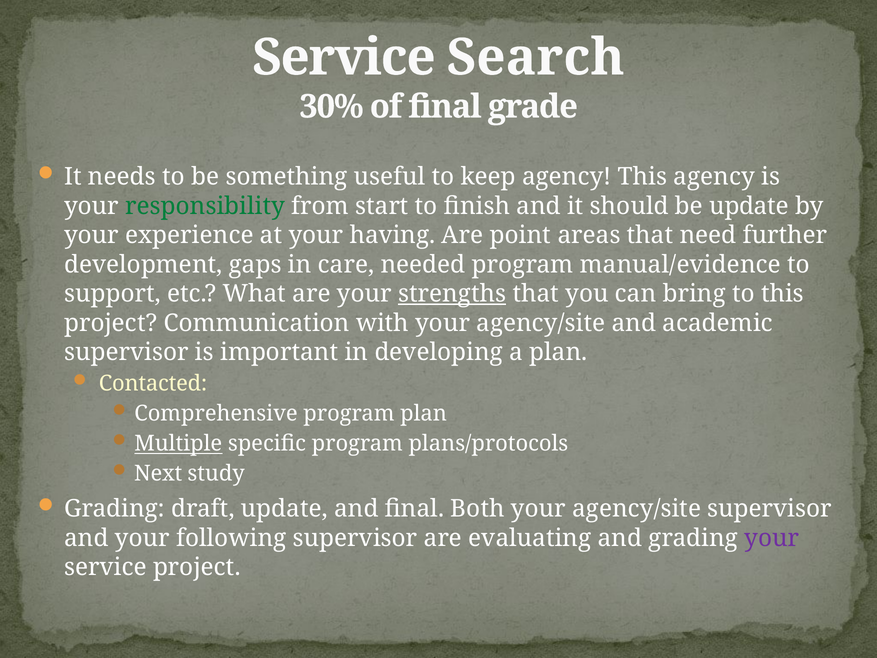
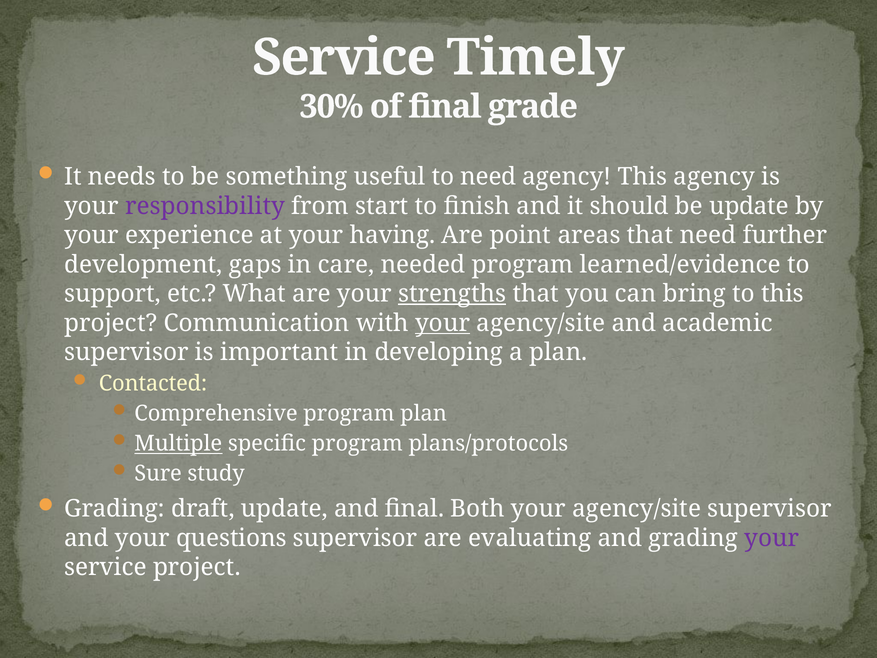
Search: Search -> Timely (536, 58)
to keep: keep -> need (488, 177)
responsibility colour: green -> purple (205, 206)
manual/evidence: manual/evidence -> learned/evidence (680, 264)
your underline: none -> present (443, 323)
Next: Next -> Sure (158, 473)
following: following -> questions (231, 538)
